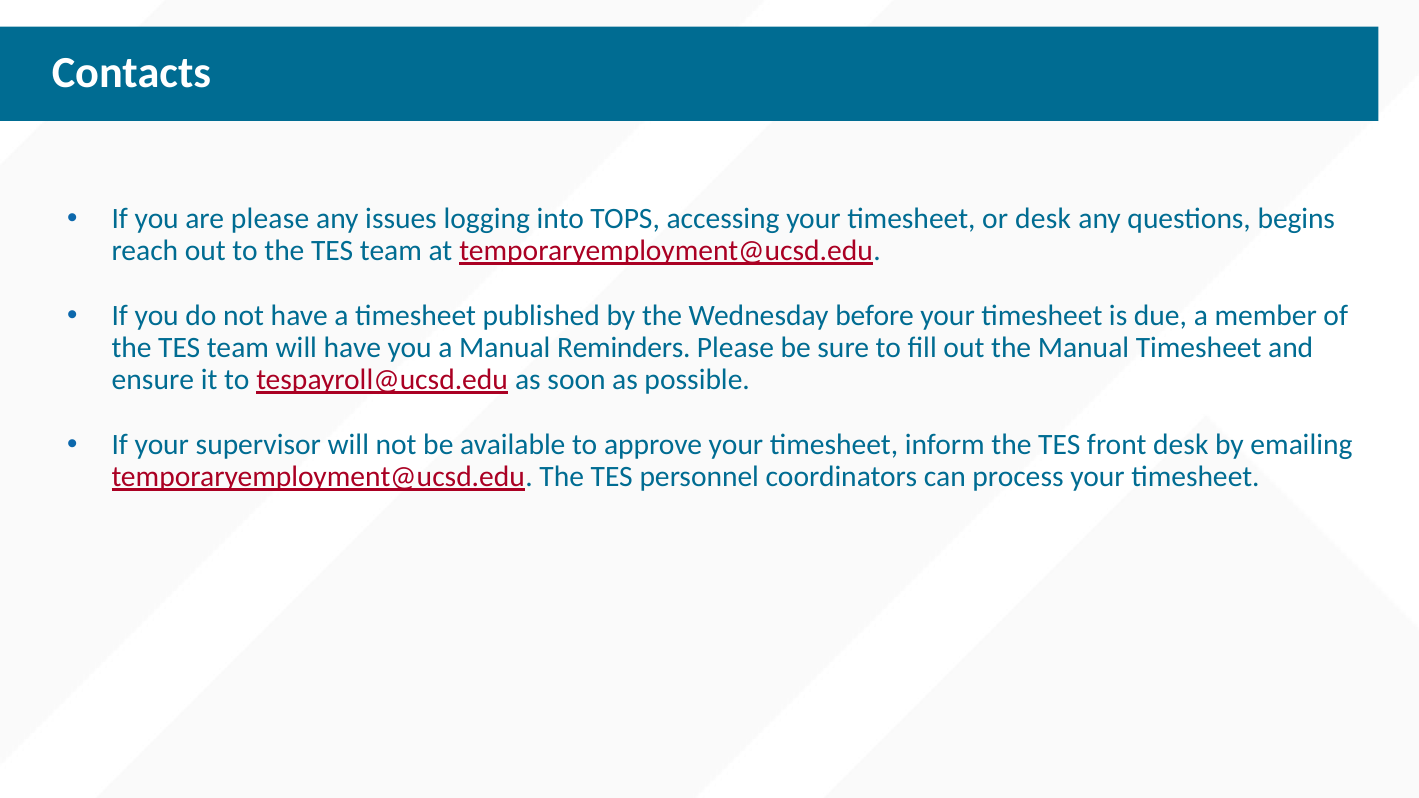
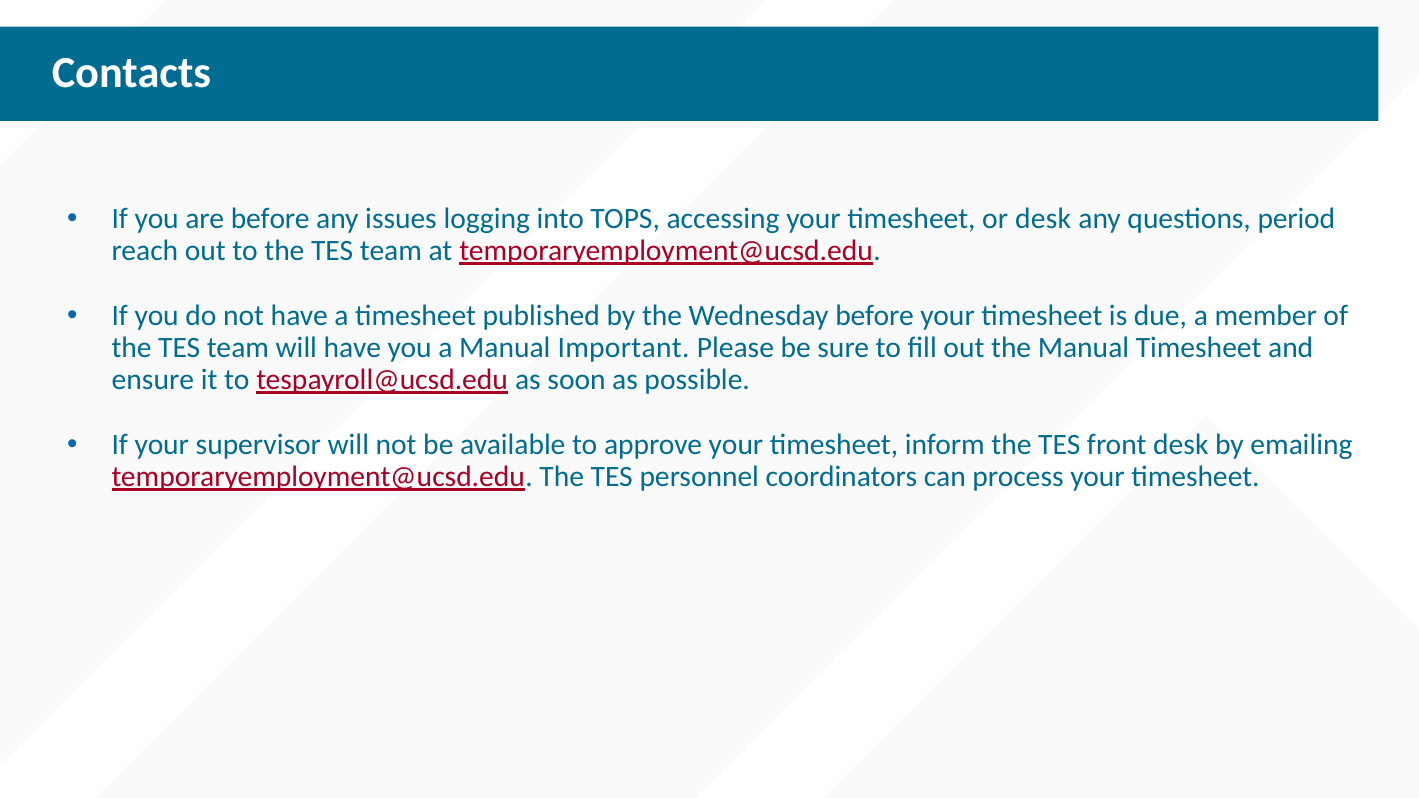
are please: please -> before (270, 219)
begins: begins -> period (1296, 219)
Reminders: Reminders -> Important (624, 348)
